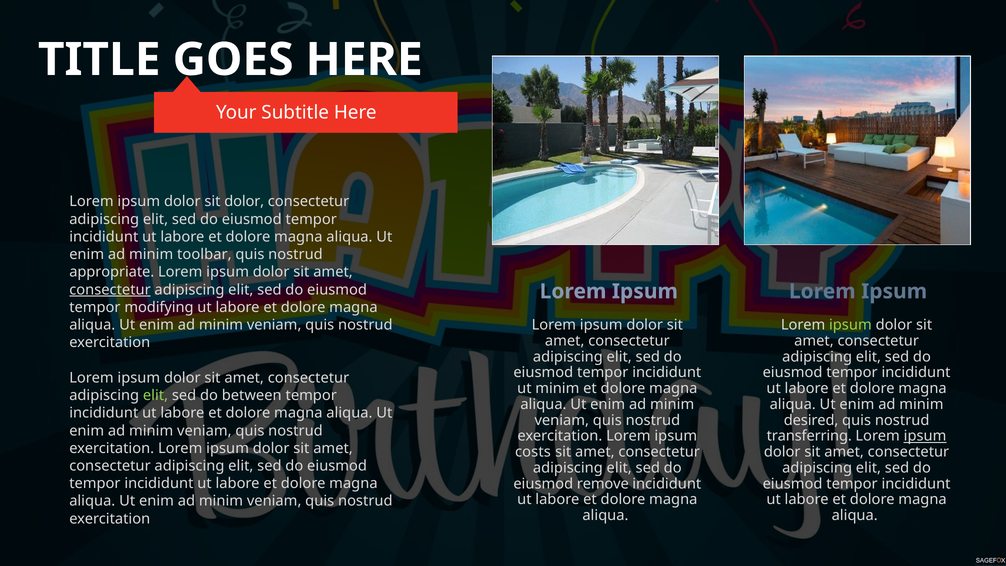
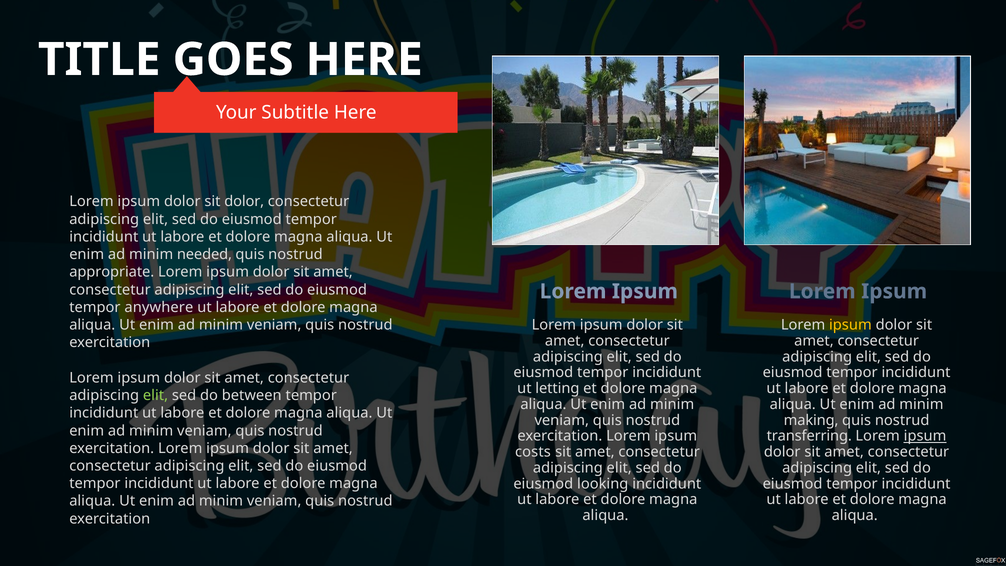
toolbar: toolbar -> needed (204, 254)
consectetur underline: present -> none (110, 290)
modifying: modifying -> anywhere (159, 307)
ipsum colour: light green -> yellow (850, 325)
ut minim: minim -> letting (557, 388)
desired: desired -> making (811, 420)
remove: remove -> looking (603, 484)
